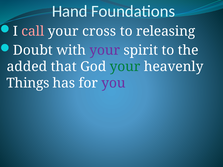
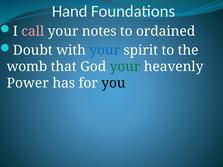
cross: cross -> notes (99, 31)
releasing: releasing -> ordained (166, 31)
your colour: purple -> blue (105, 50)
added: added -> womb (27, 67)
Things: Things -> Power (28, 83)
you colour: purple -> black (113, 83)
